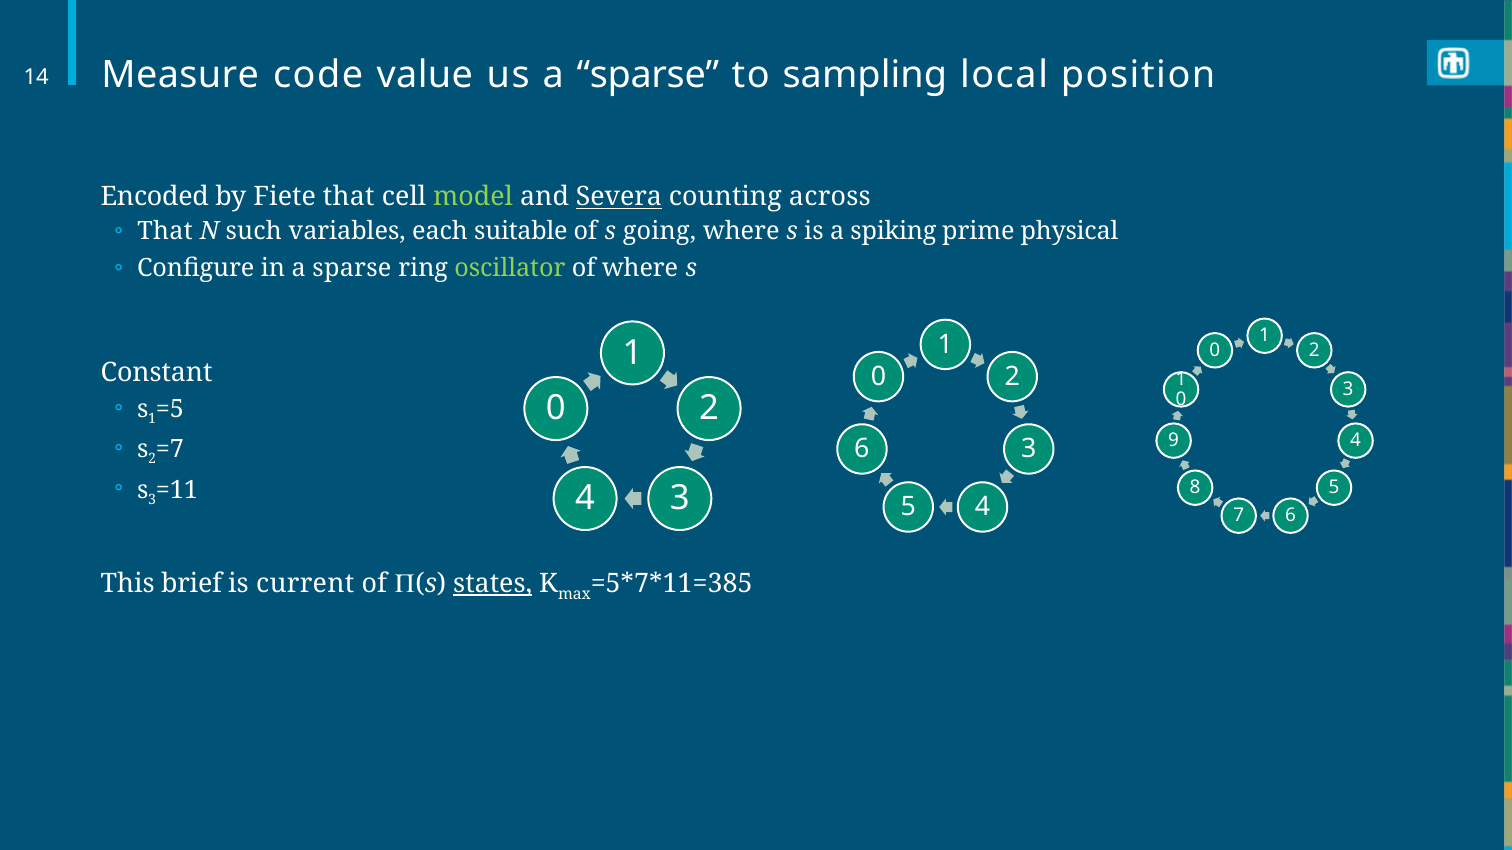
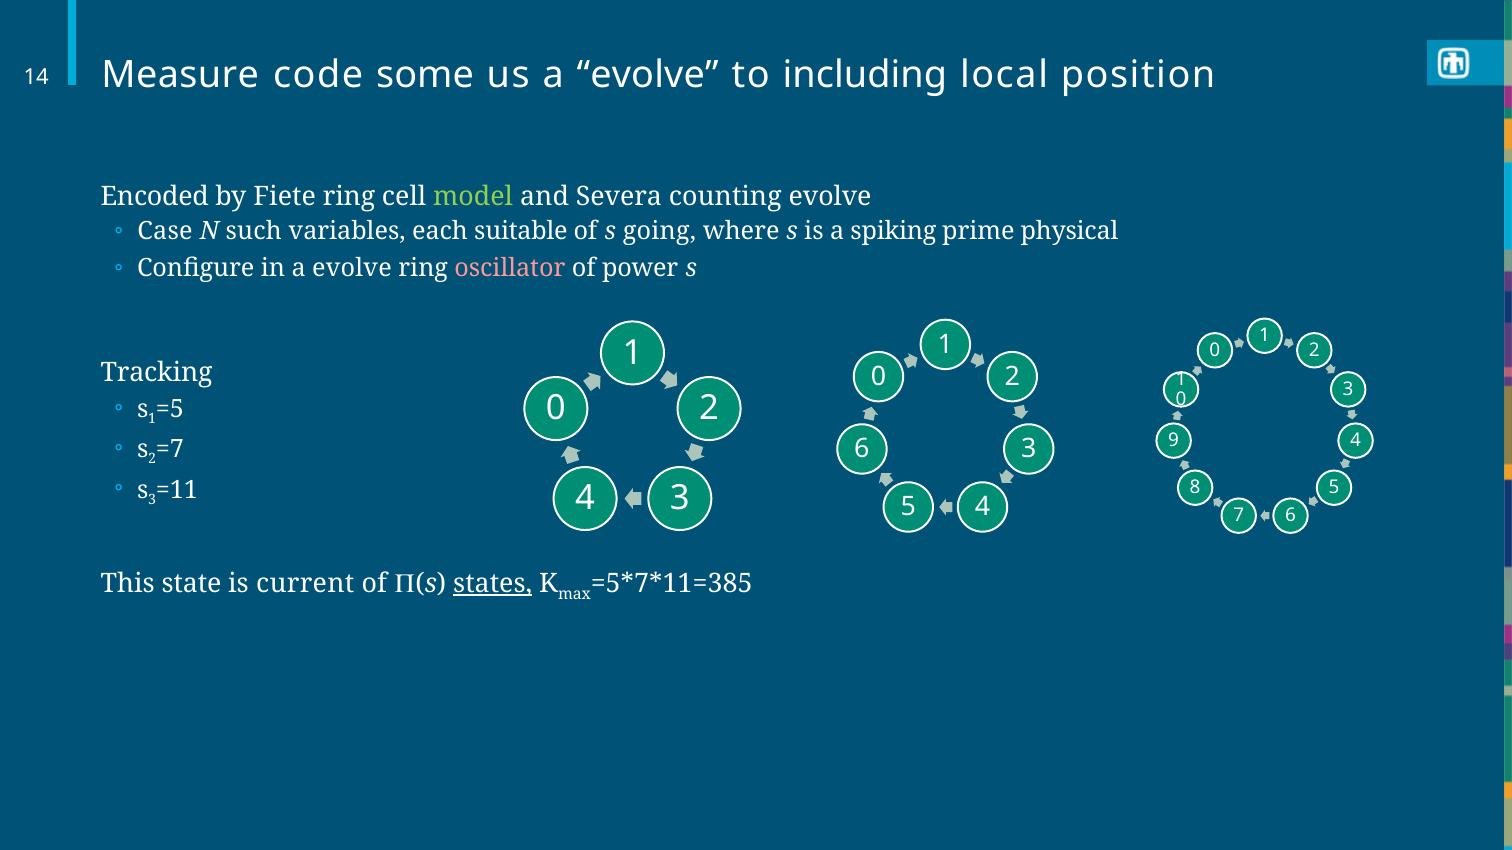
value: value -> some (425, 75)
us a sparse: sparse -> evolve (648, 75)
sampling: sampling -> including (865, 75)
Fiete that: that -> ring (349, 197)
Severa underline: present -> none (619, 197)
counting across: across -> evolve (830, 197)
That: That -> Case (165, 232)
in a sparse: sparse -> evolve (352, 268)
oscillator colour: light green -> pink (510, 268)
of where: where -> power (640, 268)
Constant: Constant -> Tracking (157, 372)
brief: brief -> state (192, 584)
